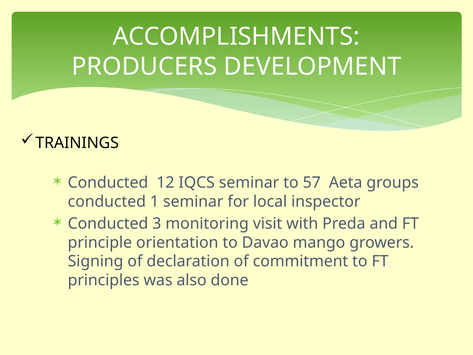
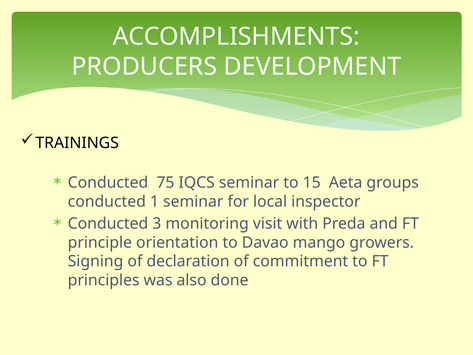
12: 12 -> 75 (165, 182)
57: 57 -> 15 (312, 182)
